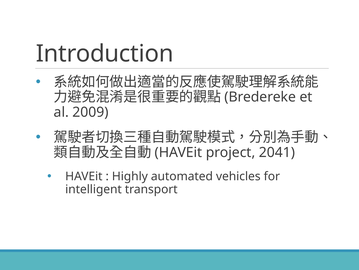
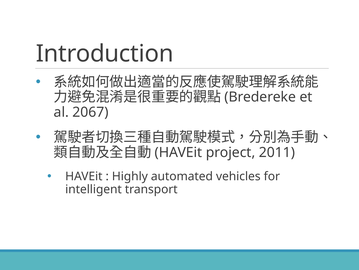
2009: 2009 -> 2067 (90, 112)
2041: 2041 -> 2011 (277, 152)
